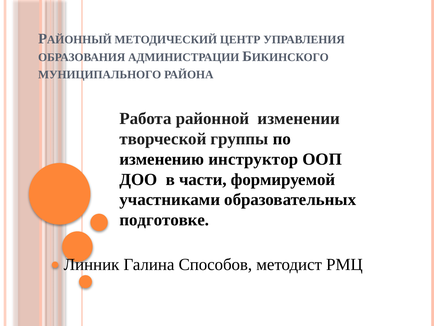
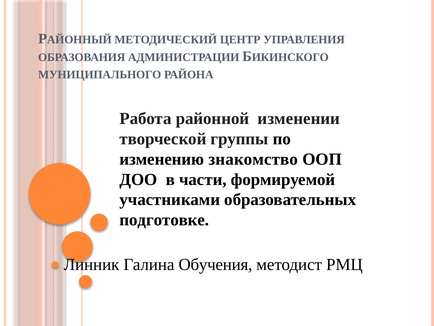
инструктор: инструктор -> знакомство (253, 159)
Способов: Способов -> Обучения (215, 264)
